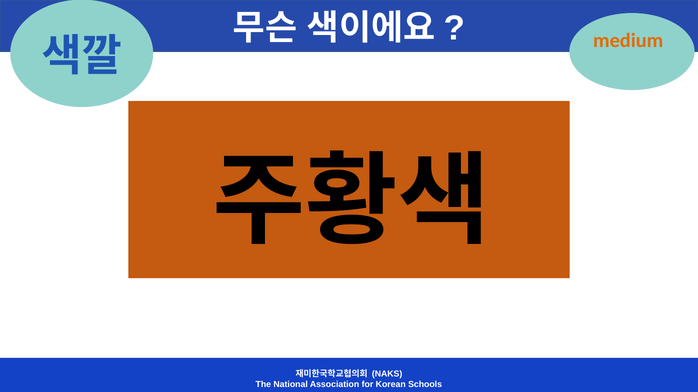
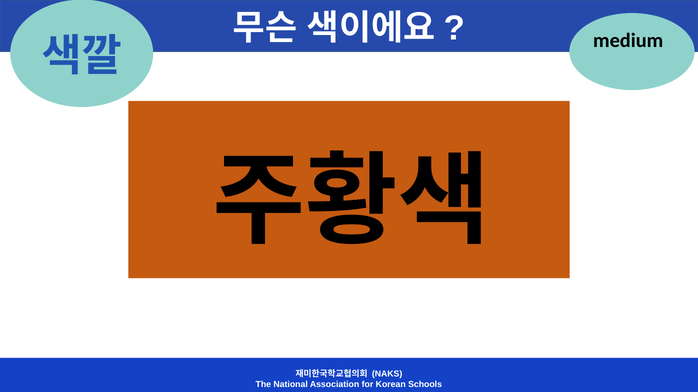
medium colour: orange -> black (628, 41)
